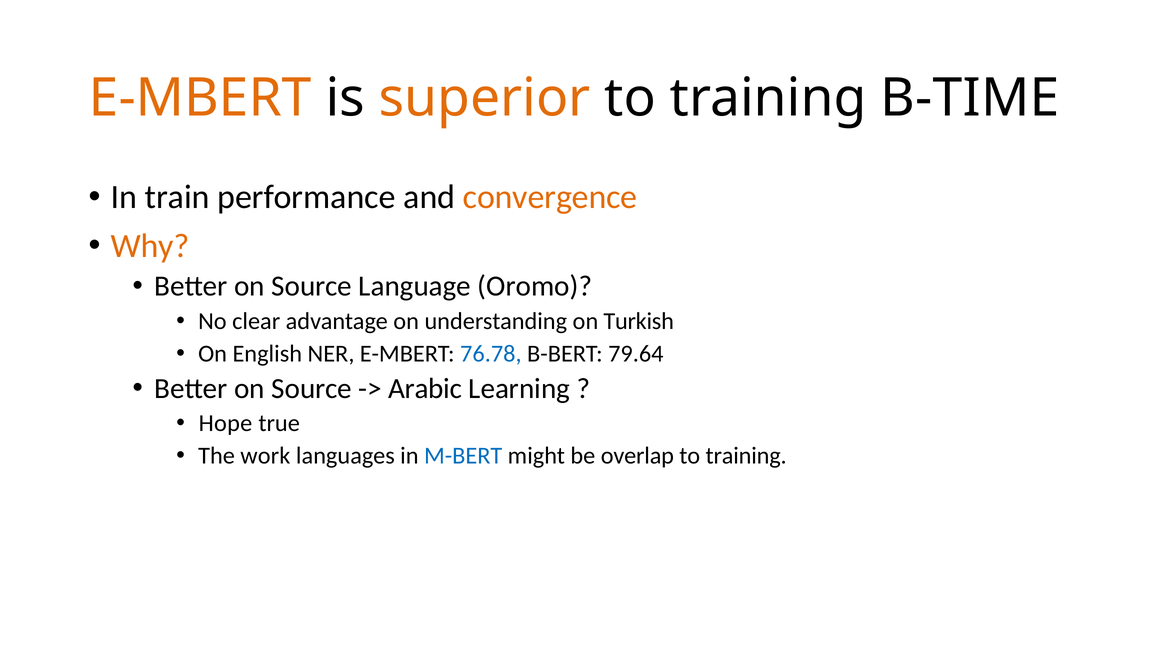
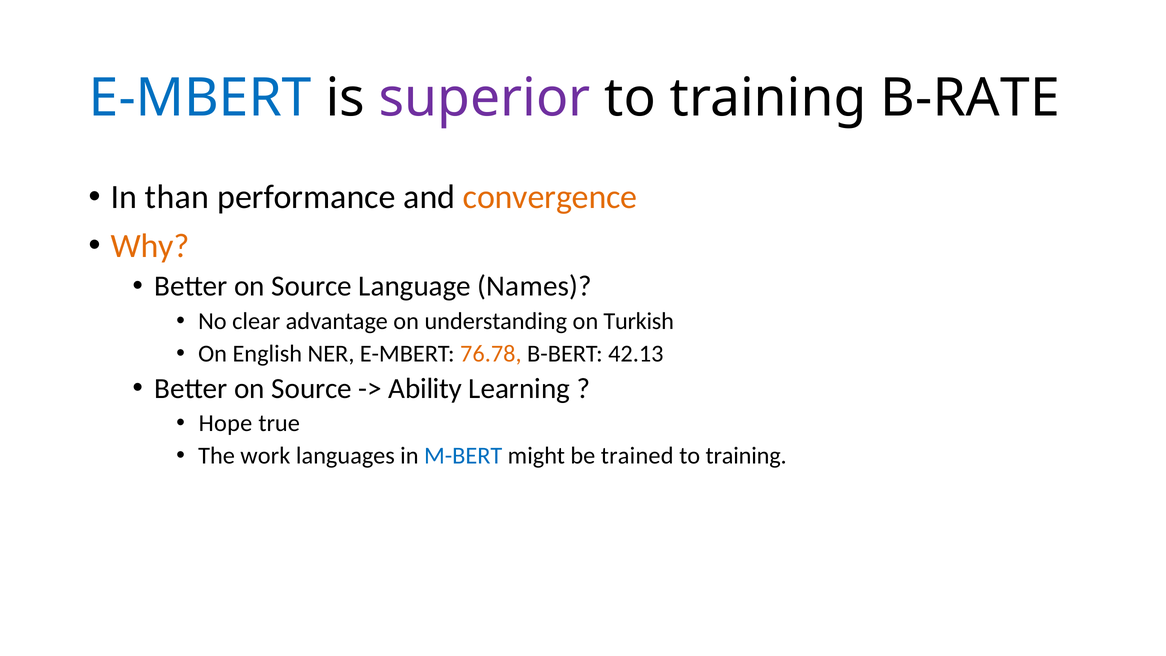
E-MBERT colour: orange -> blue (200, 98)
superior colour: orange -> purple (485, 98)
B-TIME: B-TIME -> B-RATE (970, 98)
train: train -> than (177, 197)
Oromo: Oromo -> Names (535, 286)
76.78 colour: blue -> orange (491, 353)
79.64: 79.64 -> 42.13 (636, 353)
Arabic: Arabic -> Ability (425, 388)
overlap: overlap -> trained (637, 456)
